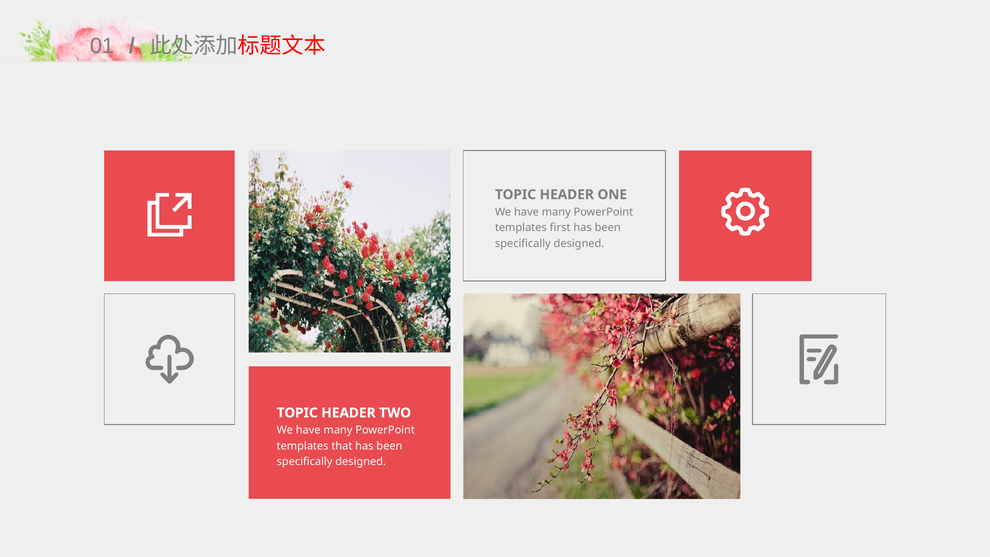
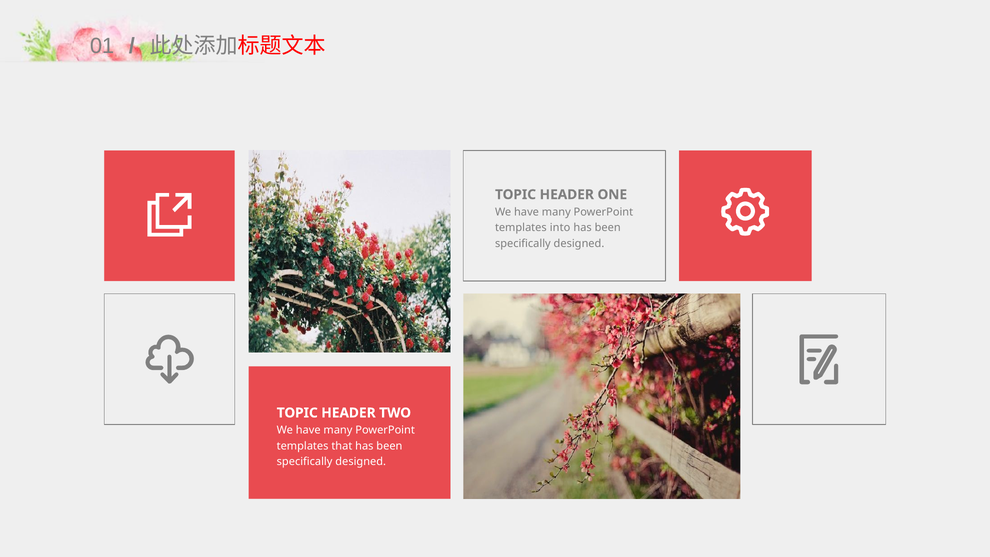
first: first -> into (560, 228)
